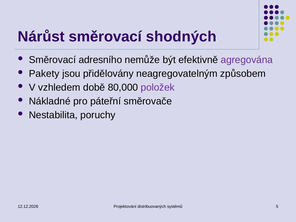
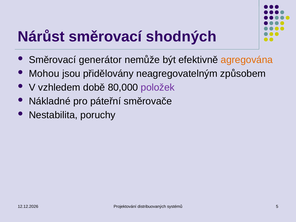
adresního: adresního -> generátor (100, 60)
agregována colour: purple -> orange (247, 60)
Pakety: Pakety -> Mohou (44, 74)
